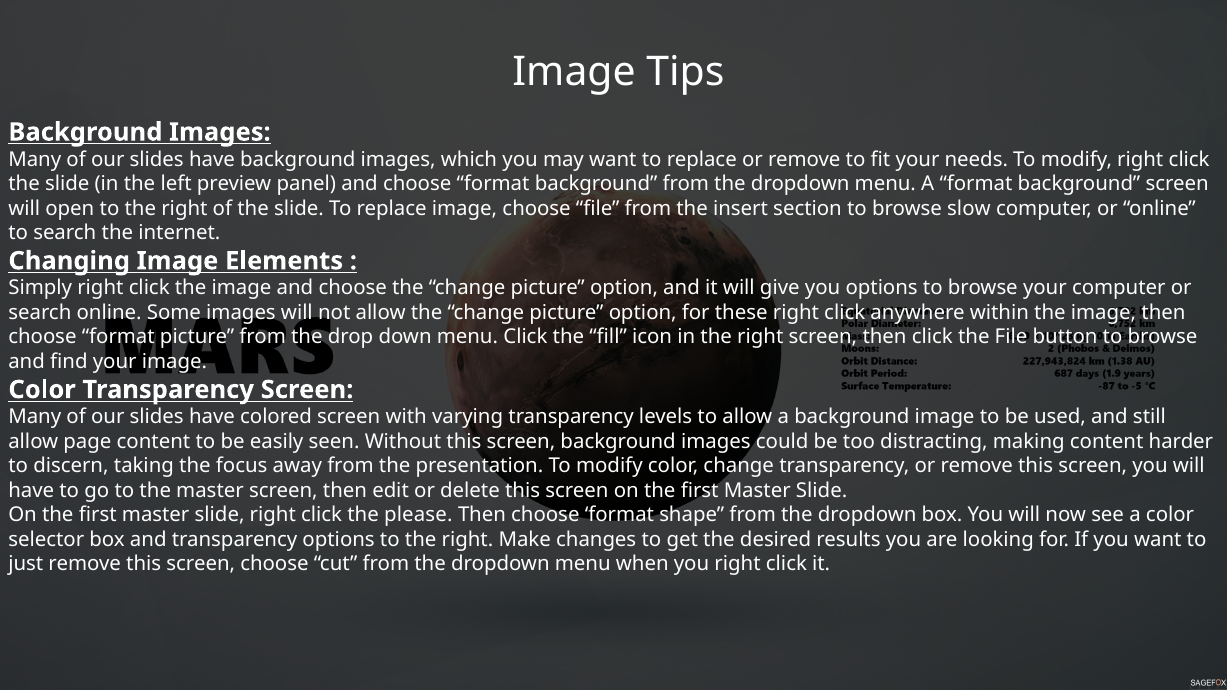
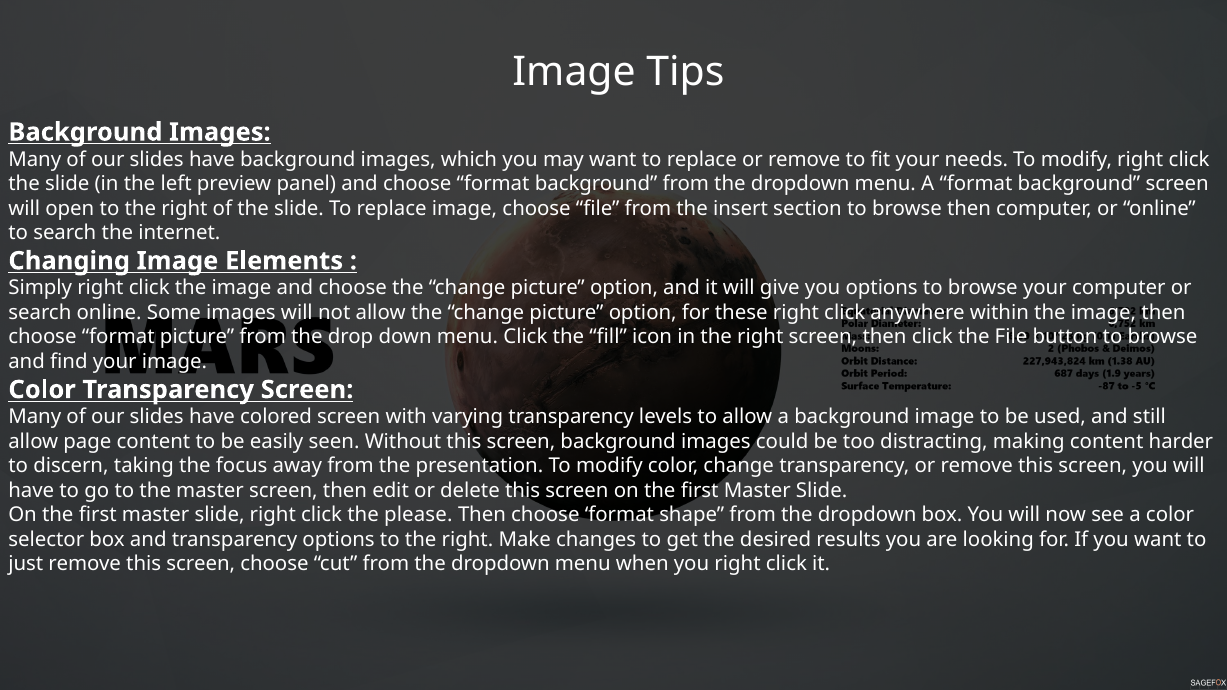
browse slow: slow -> then (969, 208)
